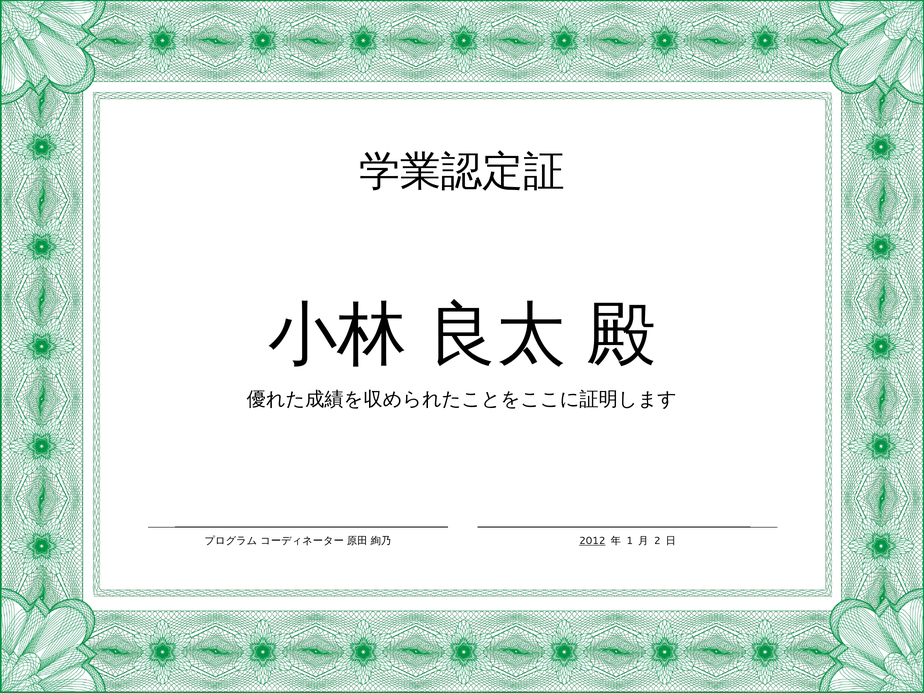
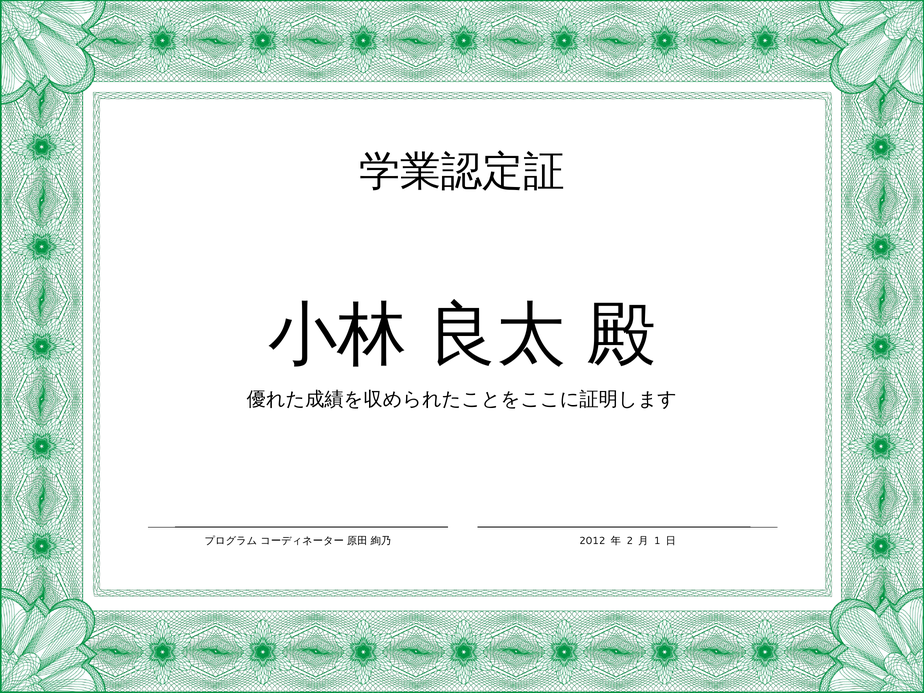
2012 underline: present -> none (592, 541)
1: 1 -> 2 (630, 541)
2: 2 -> 1 (657, 541)
